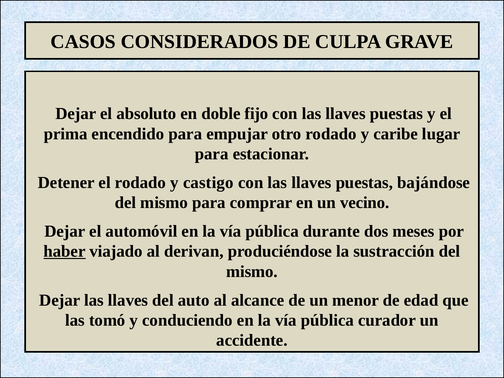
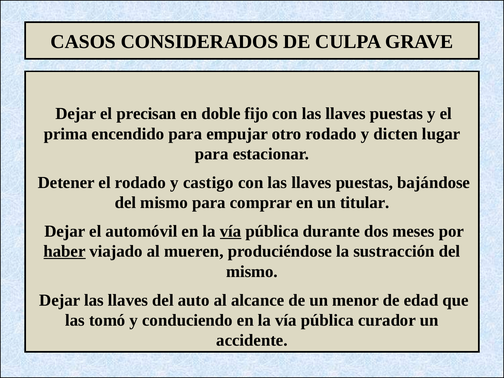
absoluto: absoluto -> precisan (146, 114)
caribe: caribe -> dicten (396, 134)
vecino: vecino -> titular (365, 203)
vía underline: none -> present (231, 231)
derivan: derivan -> mueren (194, 251)
